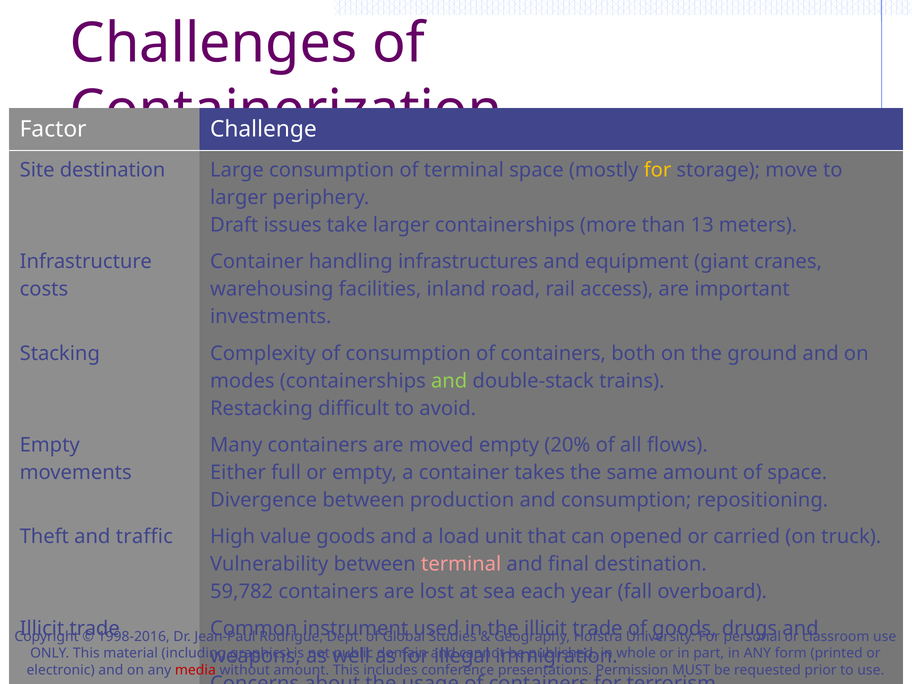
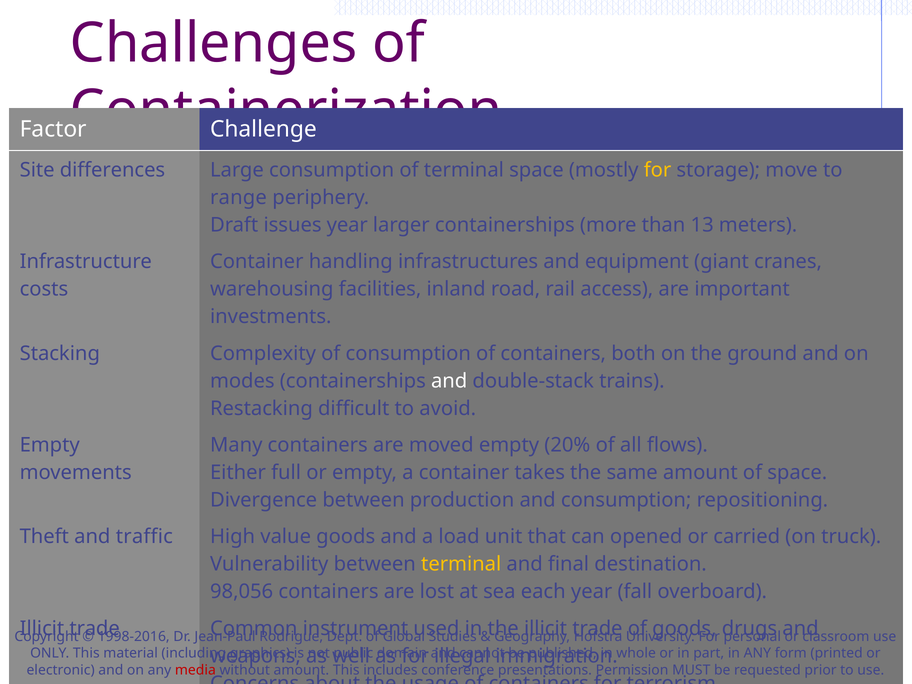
Site destination: destination -> differences (112, 170)
larger: larger -> range (238, 198)
issues take: take -> year (347, 225)
and colour: light green -> white (449, 381)
terminal colour: pink -> yellow (461, 564)
59,782: 59,782 -> 98,056 (242, 592)
